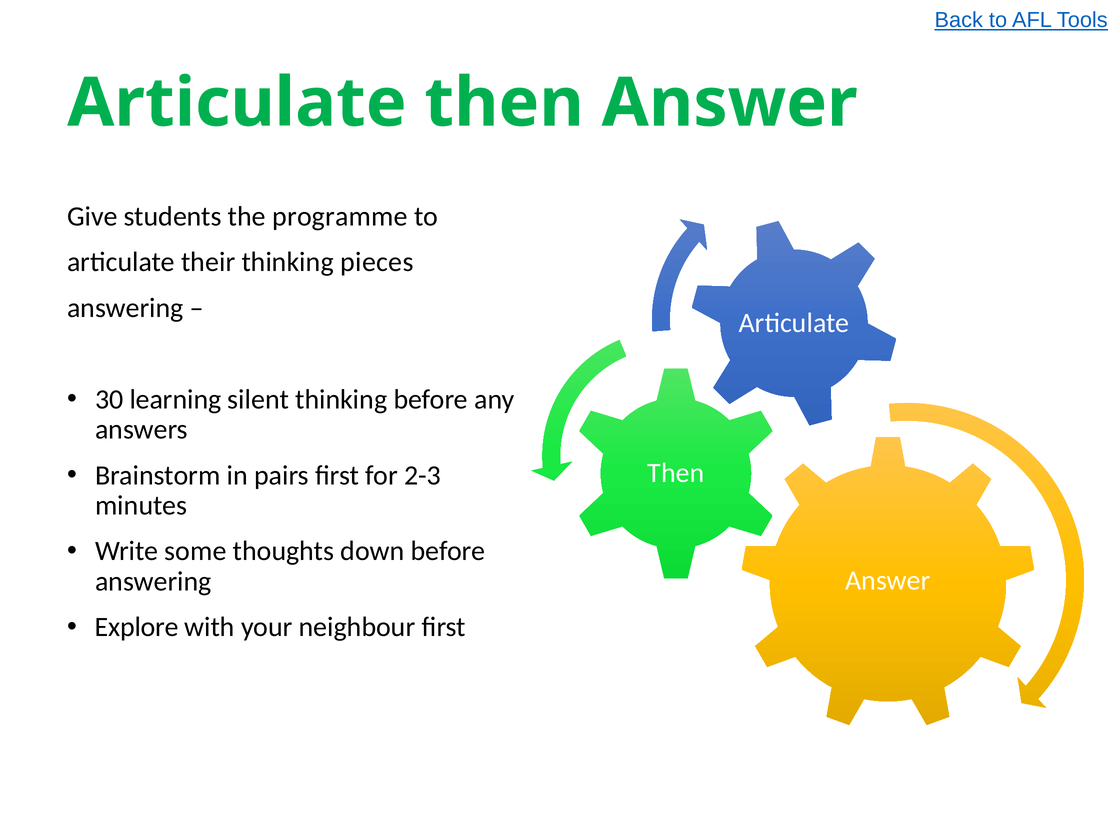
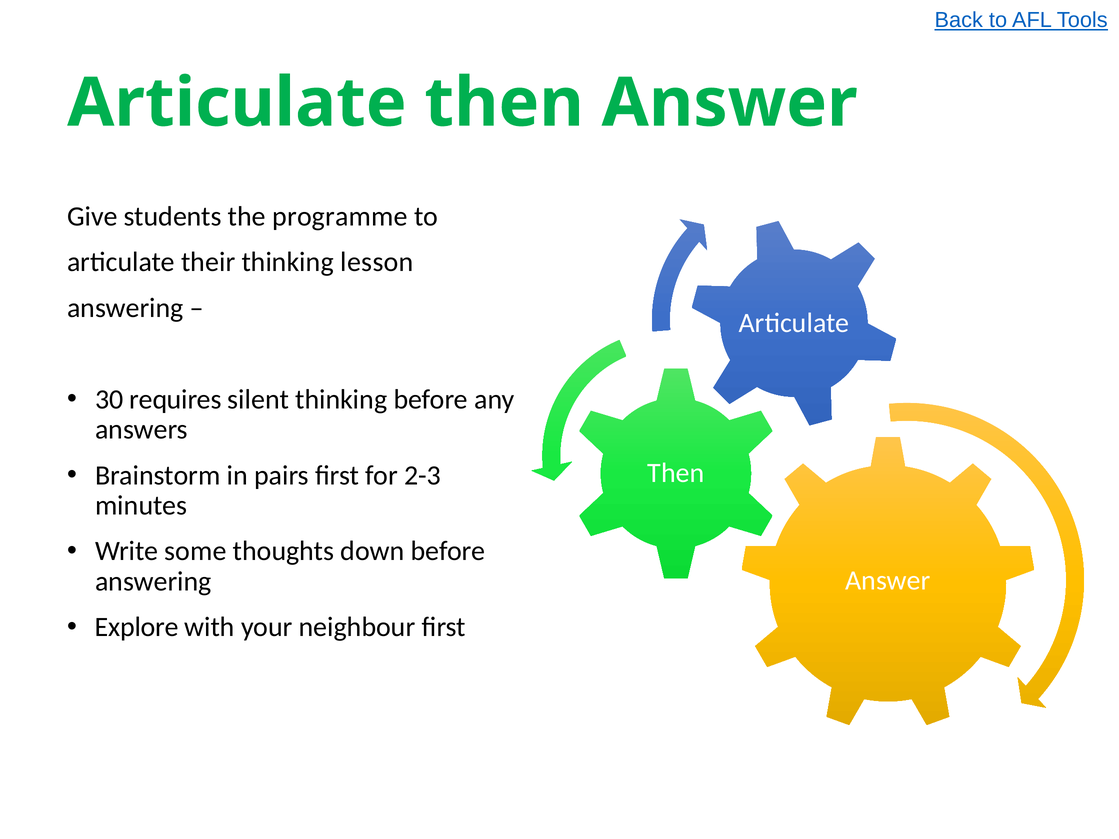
pieces: pieces -> lesson (377, 262)
learning: learning -> requires (176, 399)
